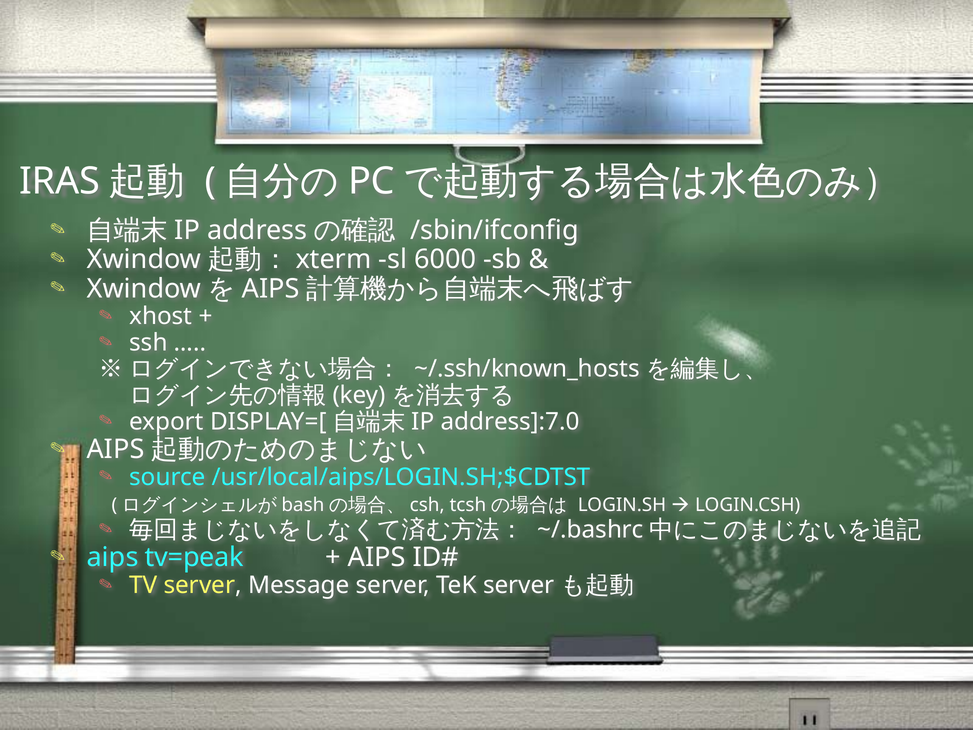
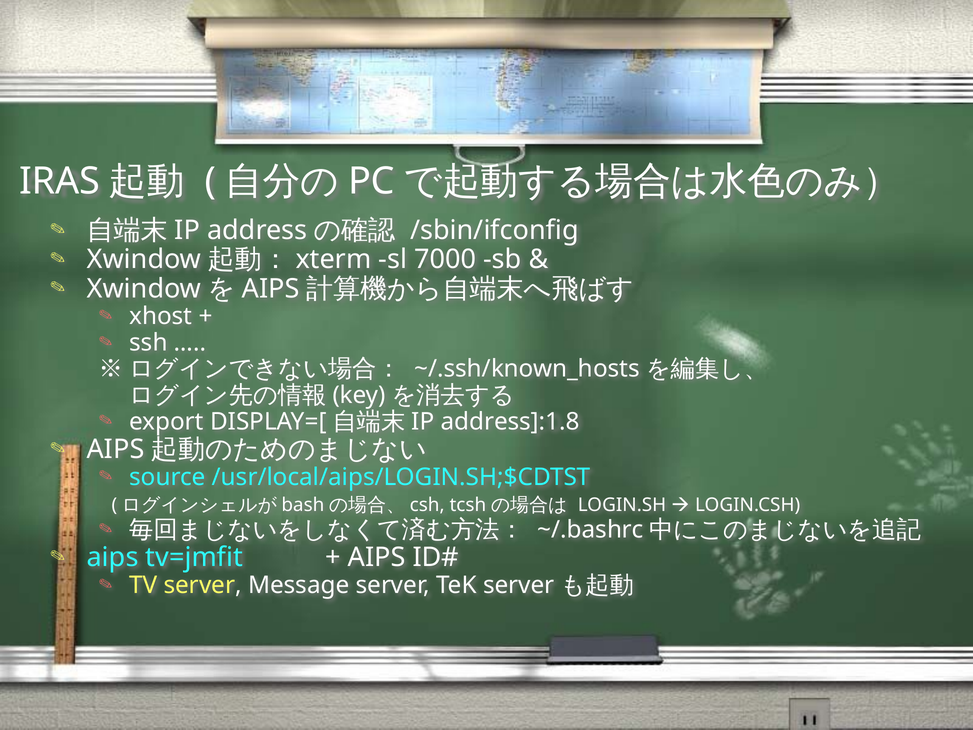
6000: 6000 -> 7000 (445, 259)
address]:7.0: address]:7.0 -> address]:1.8 (510, 421)
tv=peak: tv=peak -> tv=jmfit (194, 557)
